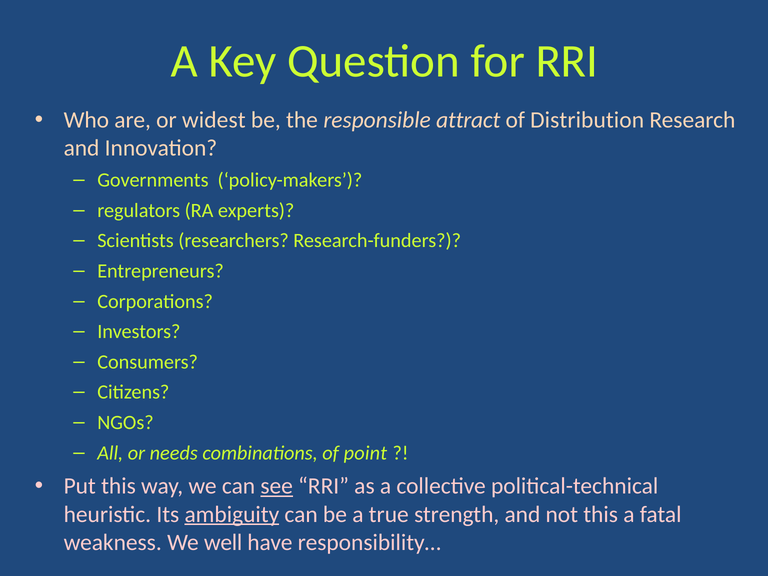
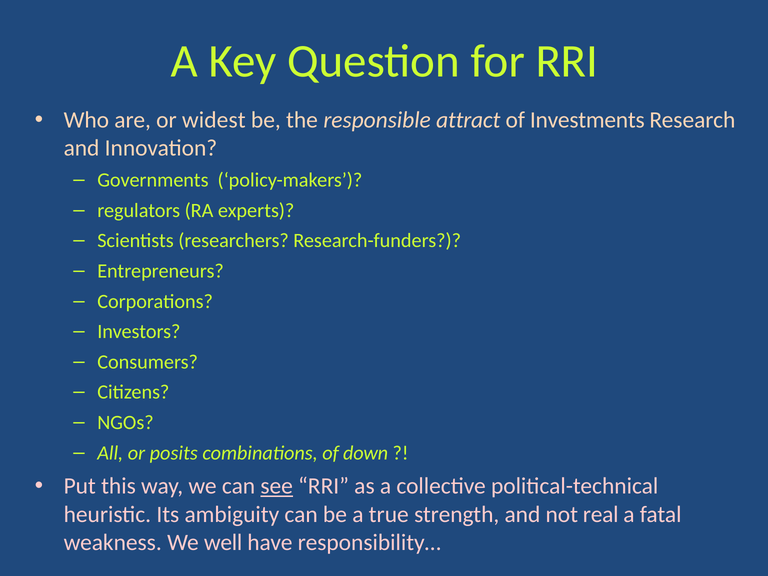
Distribution: Distribution -> Investments (587, 120)
needs: needs -> posits (174, 453)
point: point -> down (366, 453)
ambiguity underline: present -> none (232, 514)
not this: this -> real (601, 514)
